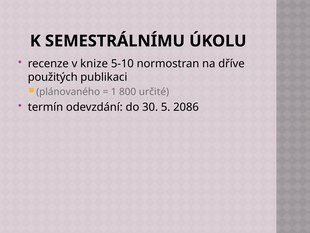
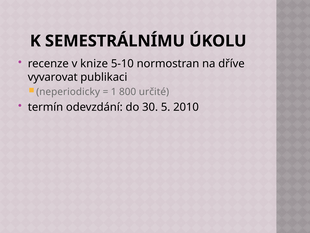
použitých: použitých -> vyvarovat (53, 77)
plánovaného: plánovaného -> neperiodicky (68, 92)
2086: 2086 -> 2010 (186, 107)
